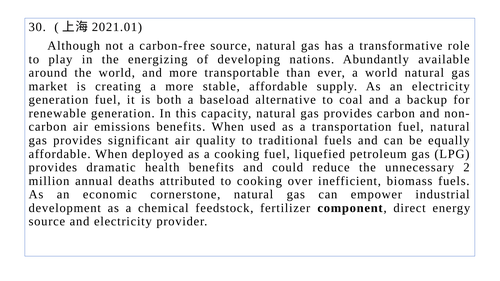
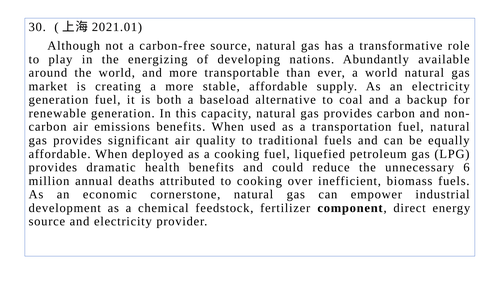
2: 2 -> 6 (467, 168)
